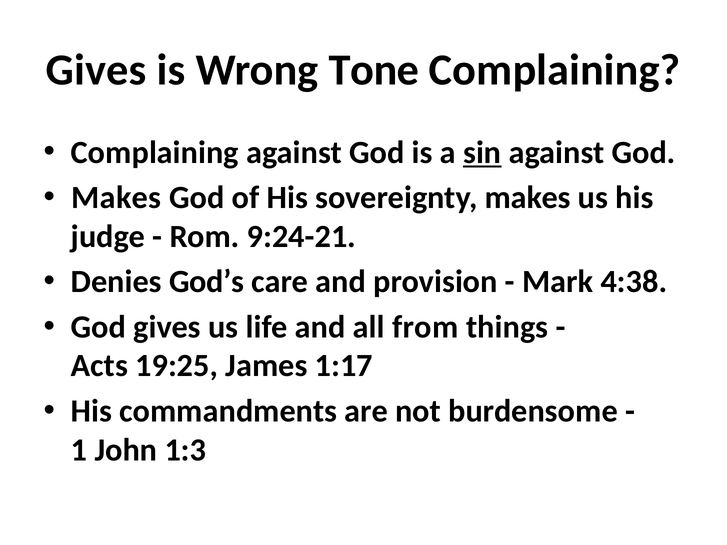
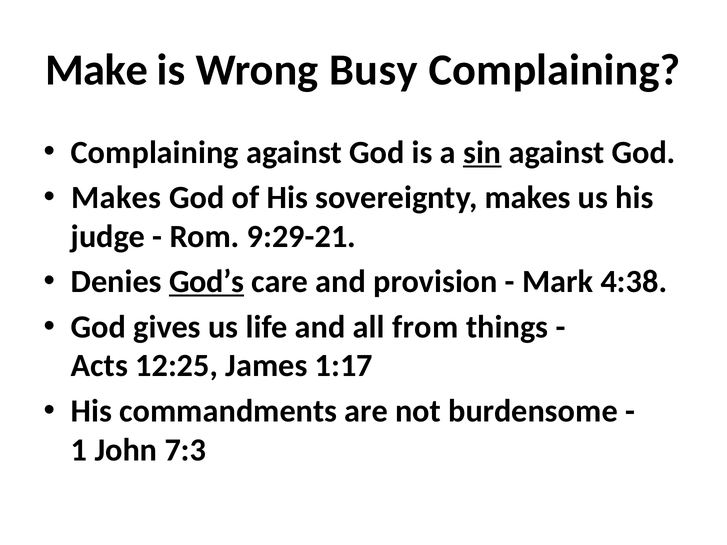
Gives: Gives -> Make (97, 70)
Tone: Tone -> Busy (374, 70)
9:24-21: 9:24-21 -> 9:29-21 (301, 237)
God’s underline: none -> present (207, 282)
19:25: 19:25 -> 12:25 (177, 366)
1:3: 1:3 -> 7:3 (185, 450)
